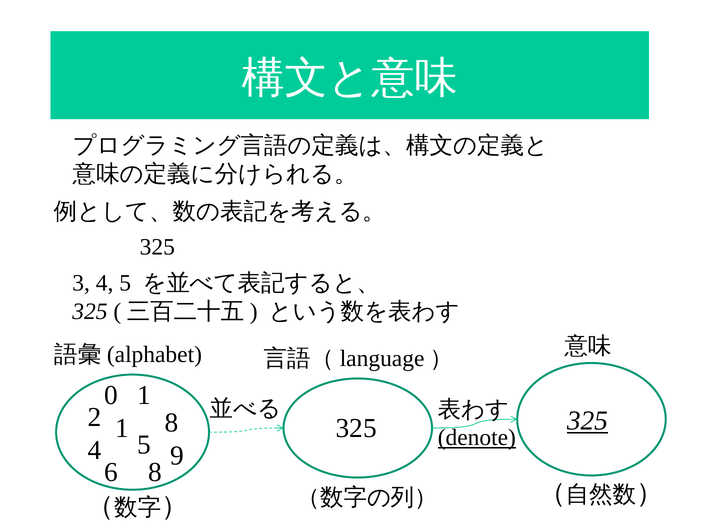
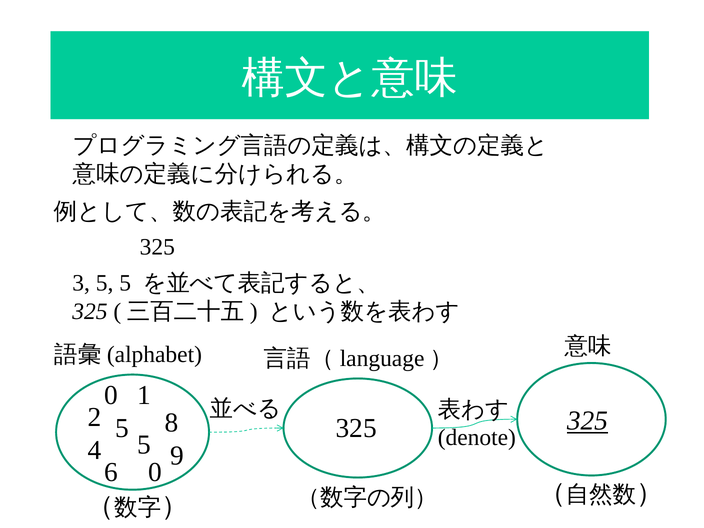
3 4: 4 -> 5 (105, 283)
2 1: 1 -> 5 (122, 428)
denote underline: present -> none (477, 437)
6 8: 8 -> 0 (155, 472)
